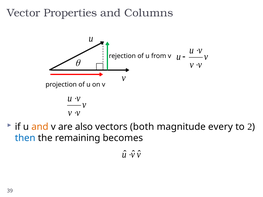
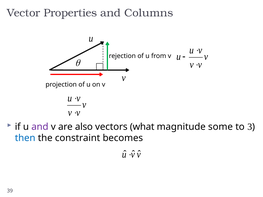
and colour: orange -> purple (40, 127)
both: both -> what (142, 127)
every: every -> some (220, 127)
2: 2 -> 3 (250, 127)
remaining: remaining -> constraint (78, 138)
